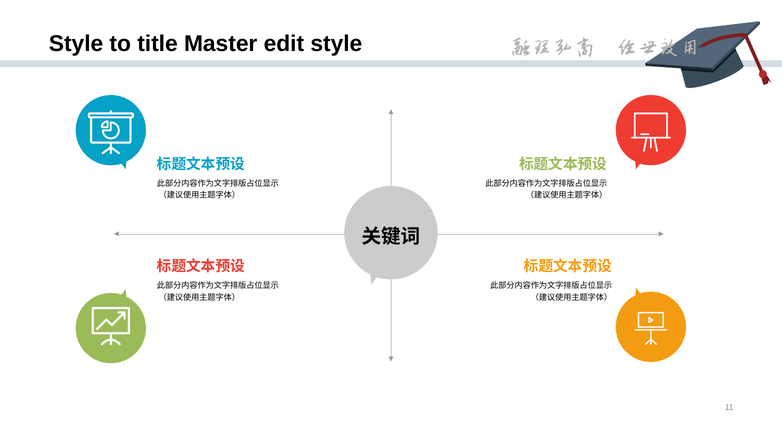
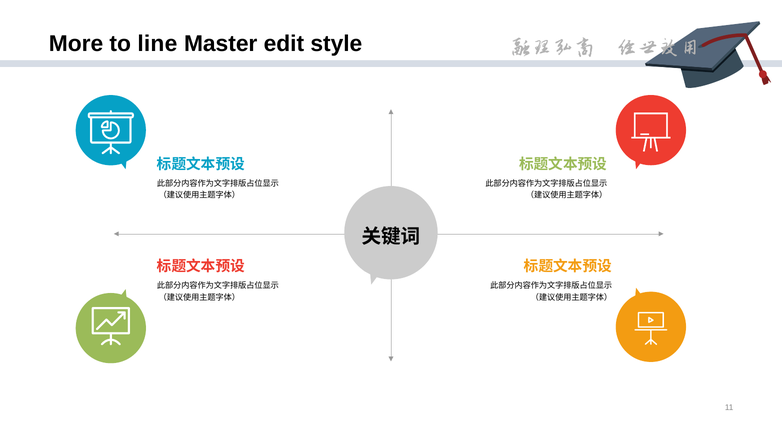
Style: Style -> More (76, 44)
title: title -> line (157, 44)
